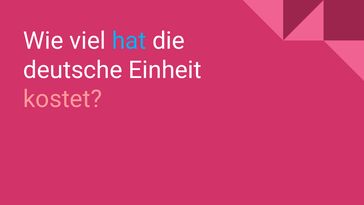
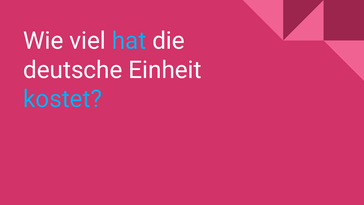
kostet colour: pink -> light blue (63, 99)
